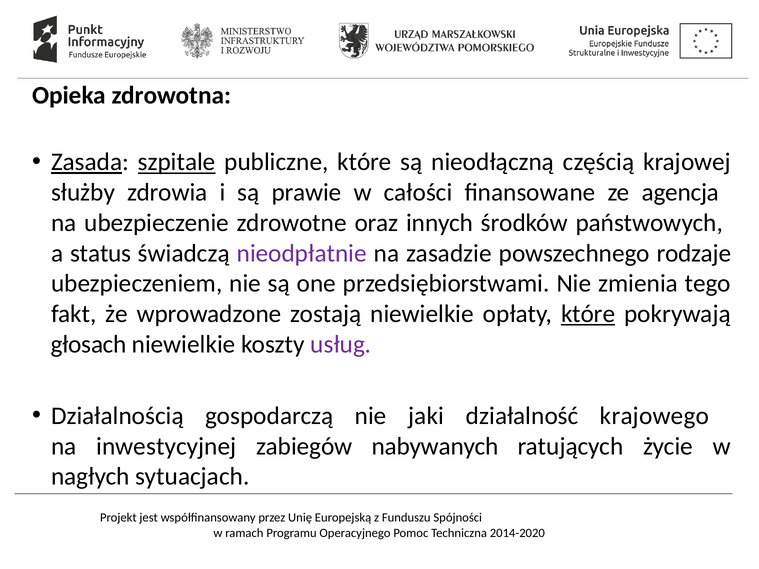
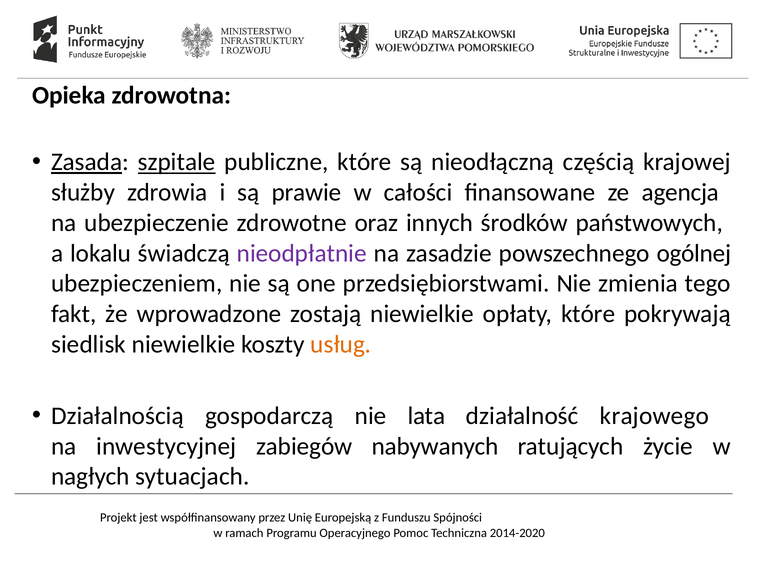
status: status -> lokalu (101, 253)
rodzaje: rodzaje -> ogólnej (694, 253)
które underline: present -> none (588, 314)
głosach: głosach -> siedlisk (89, 344)
usług colour: purple -> orange (341, 344)
jaki: jaki -> lata (426, 416)
